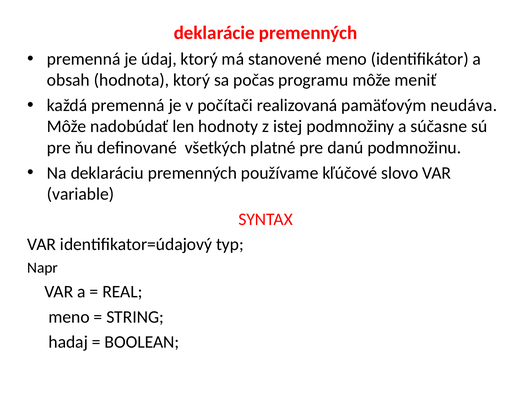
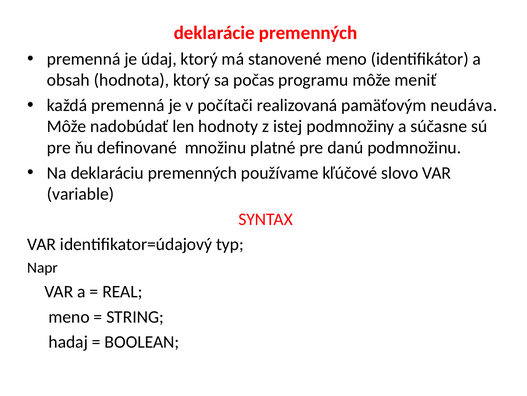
všetkých: všetkých -> množinu (215, 147)
